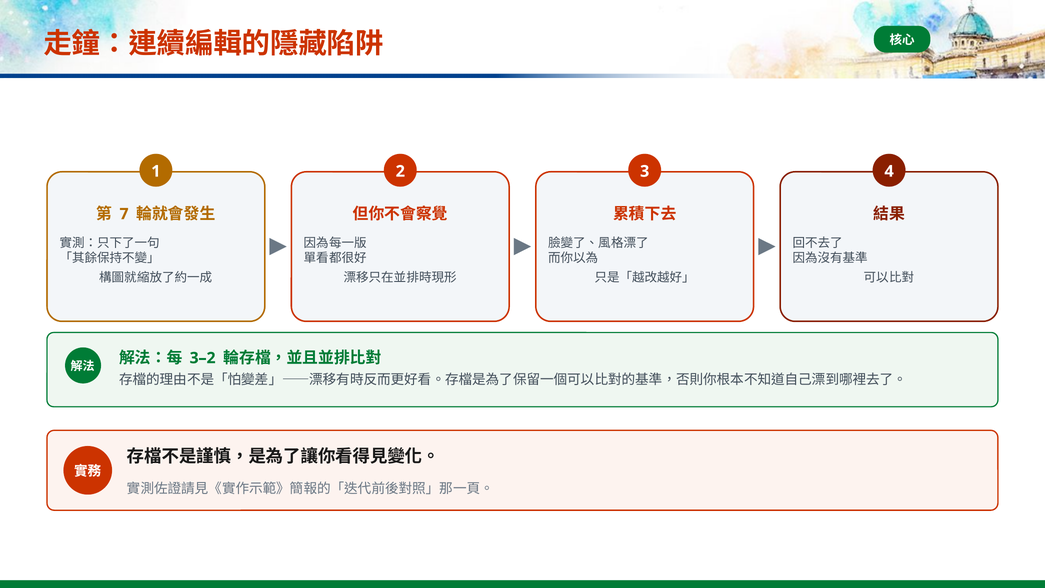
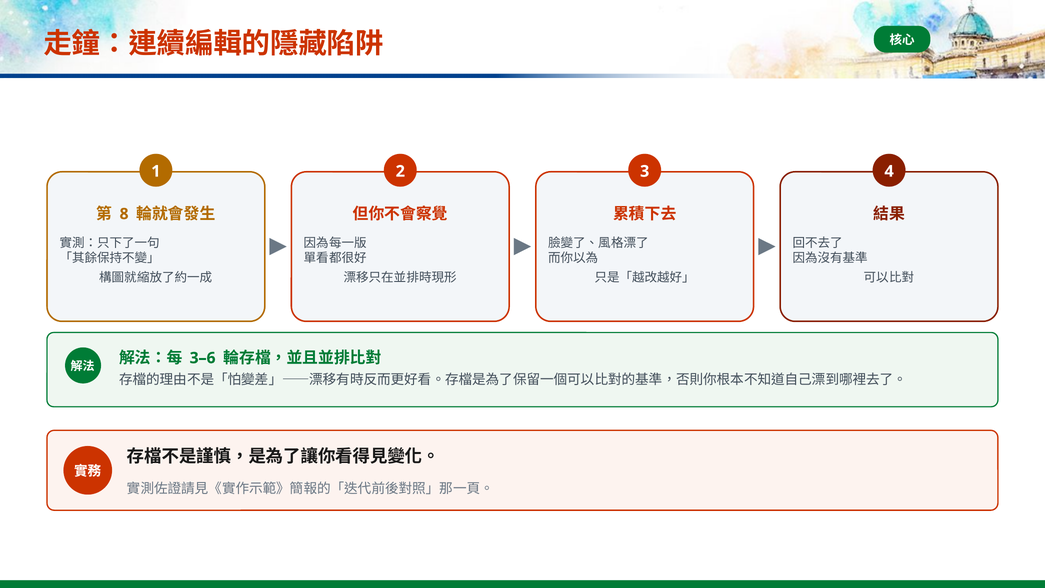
7: 7 -> 8 (124, 214)
3–2: 3–2 -> 3–6 (203, 358)
